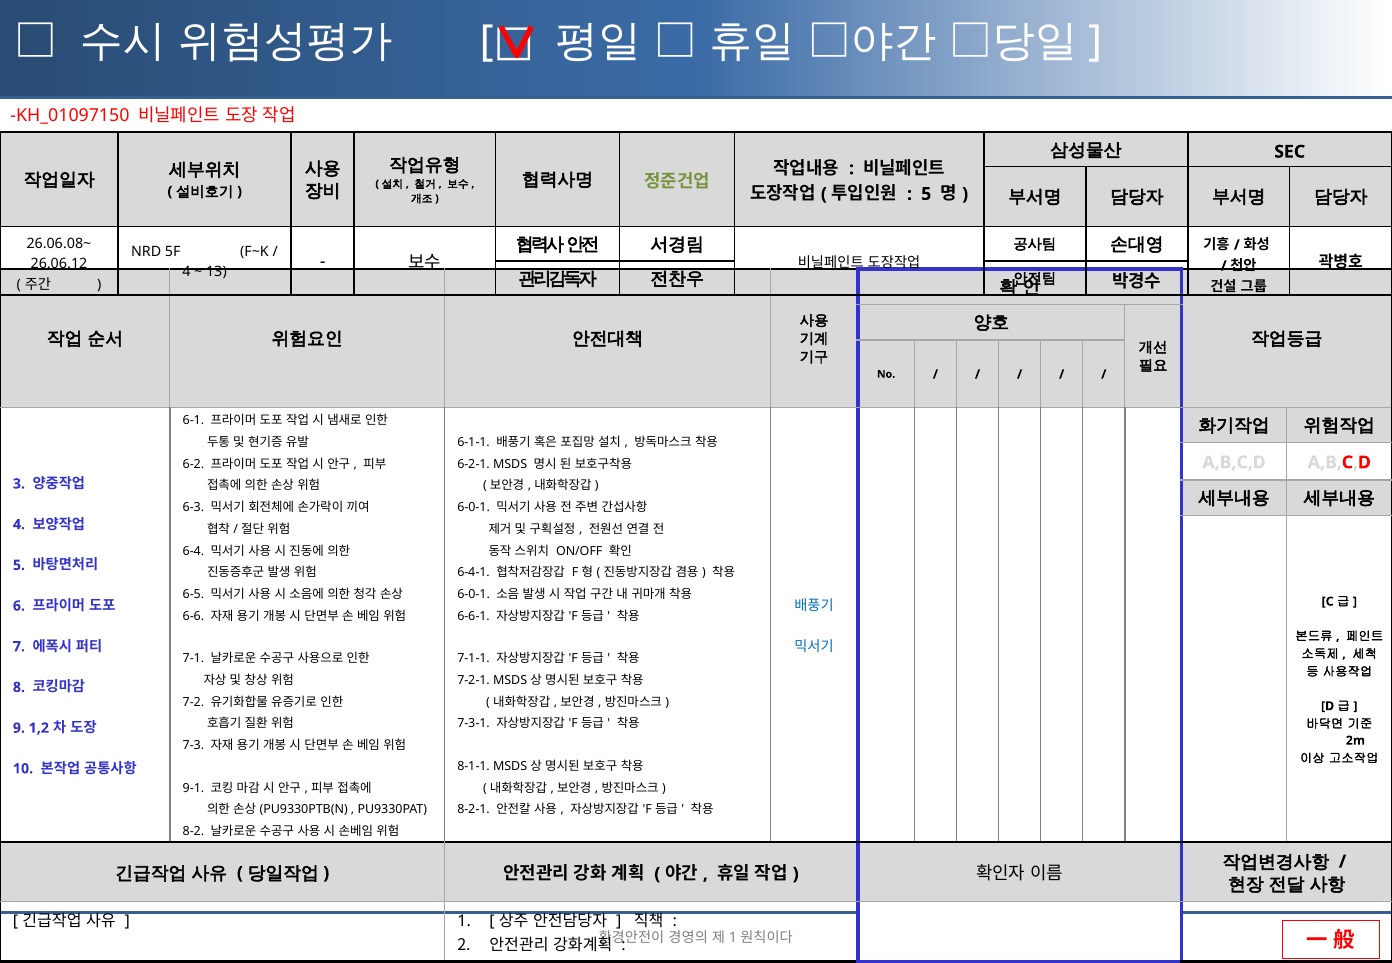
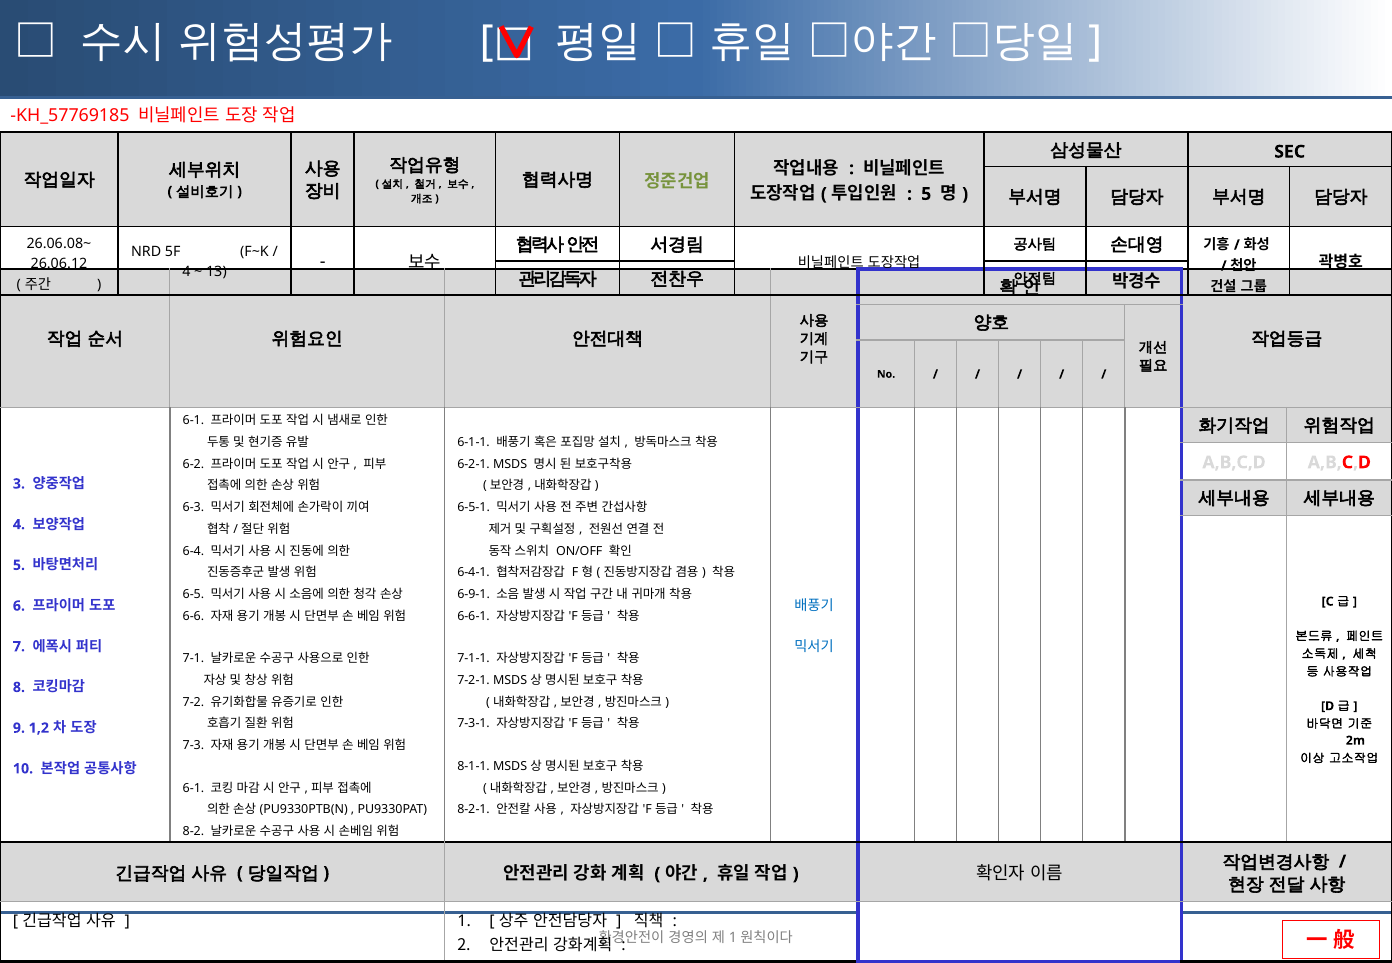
KH_01097150: KH_01097150 -> KH_57769185 (70, 116)
6-0-1: 6-0-1 -> 6-5-1 (474, 508)
6-0-1: 6-0-1 -> 6-9-1 (474, 595)
9-1: 9-1 -> 6-1 (193, 788)
